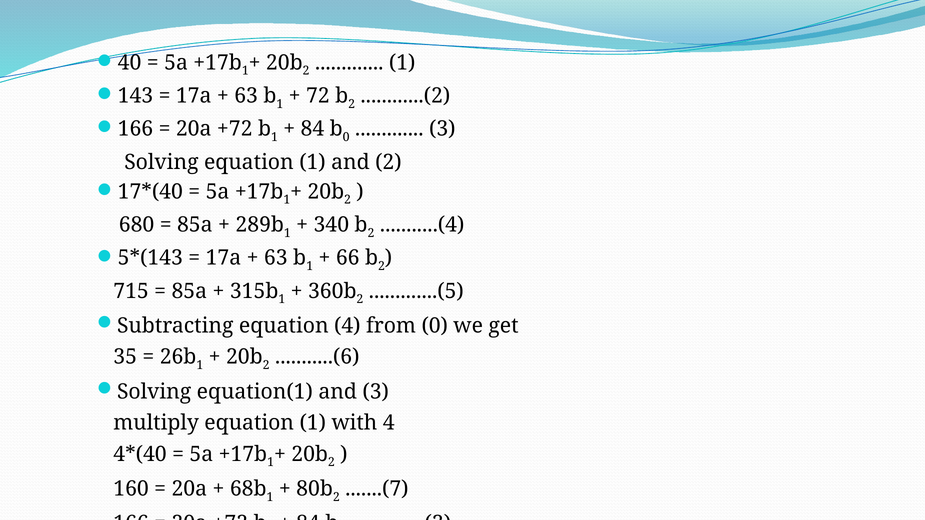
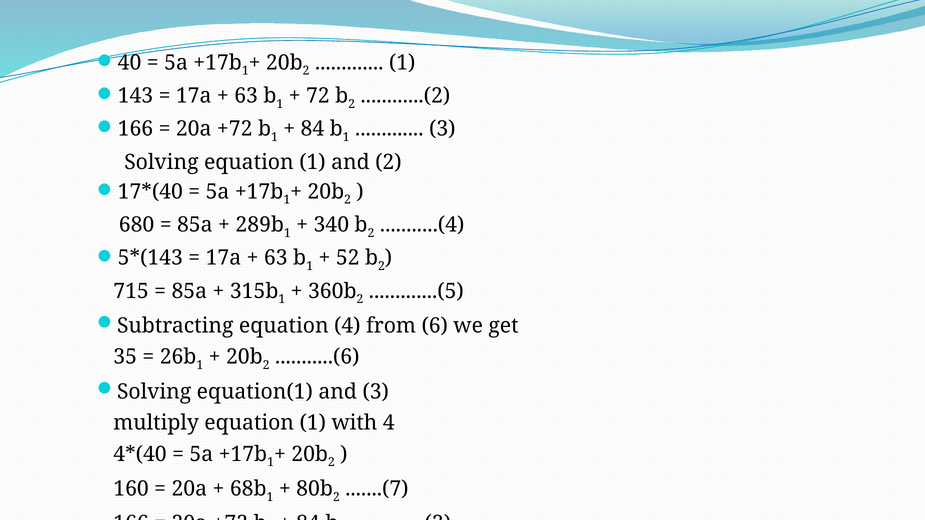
0: 0 -> 1 (346, 137)
66: 66 -> 52 (348, 258)
from 0: 0 -> 6 (435, 326)
